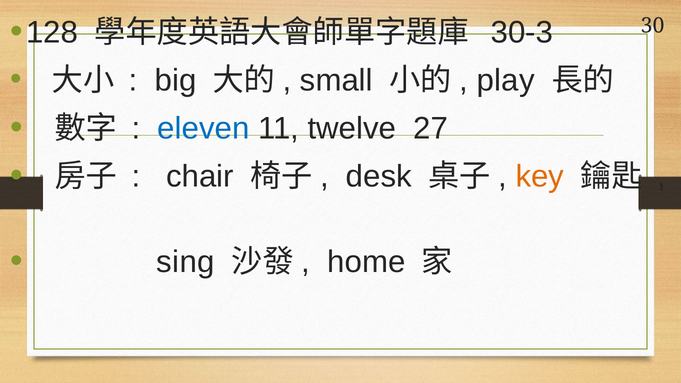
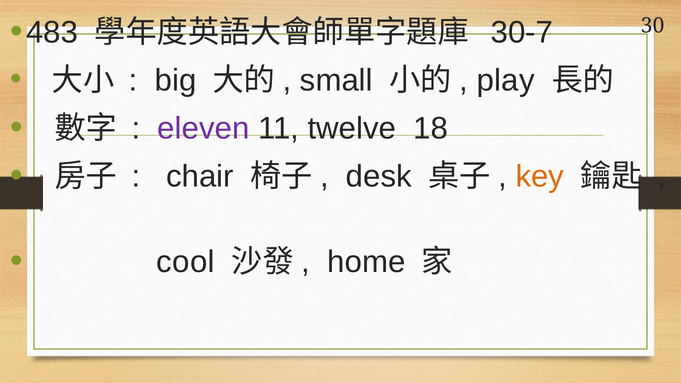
128: 128 -> 483 (52, 32)
30-3: 30-3 -> 30-7 (522, 32)
eleven colour: blue -> purple (203, 128)
27: 27 -> 18 (431, 128)
sing: sing -> cool (186, 262)
